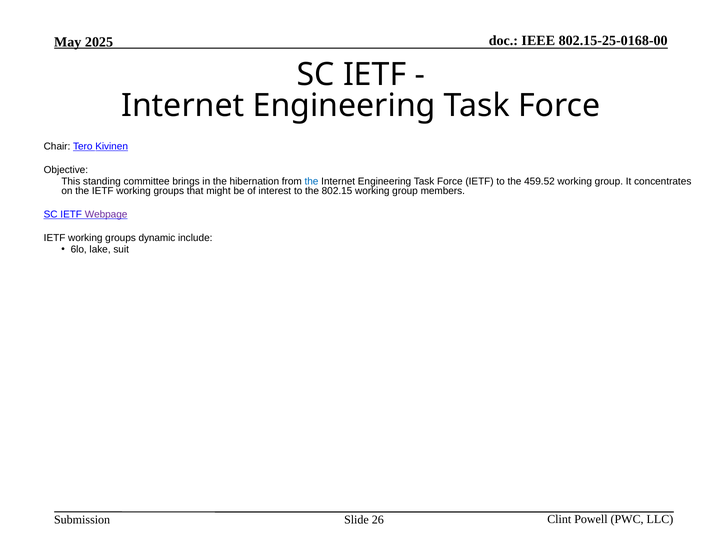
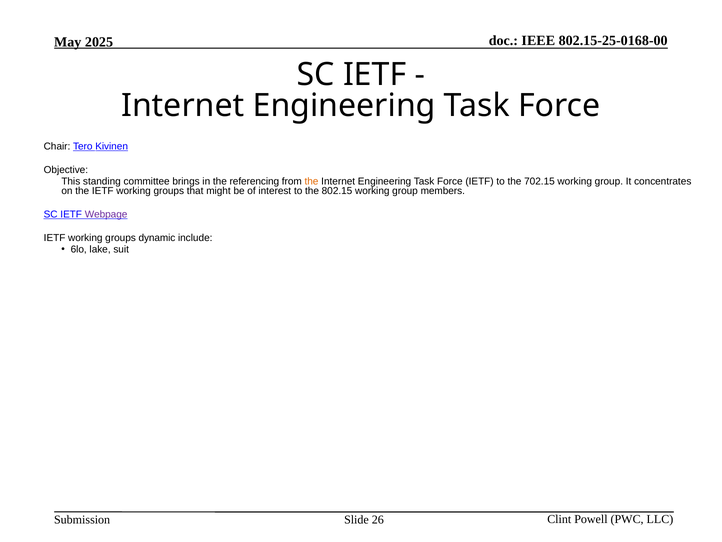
hibernation: hibernation -> referencing (254, 181)
the colour: blue -> orange (311, 181)
459.52: 459.52 -> 702.15 (539, 181)
